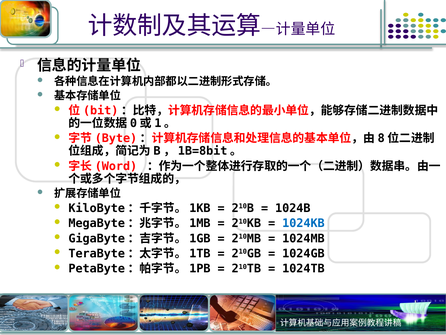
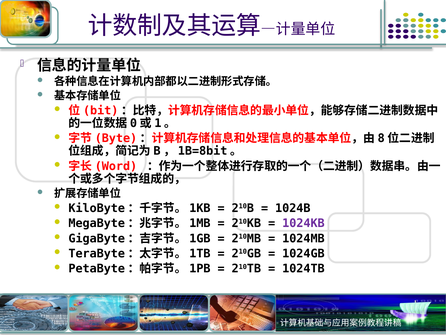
1024KB colour: blue -> purple (303, 223)
